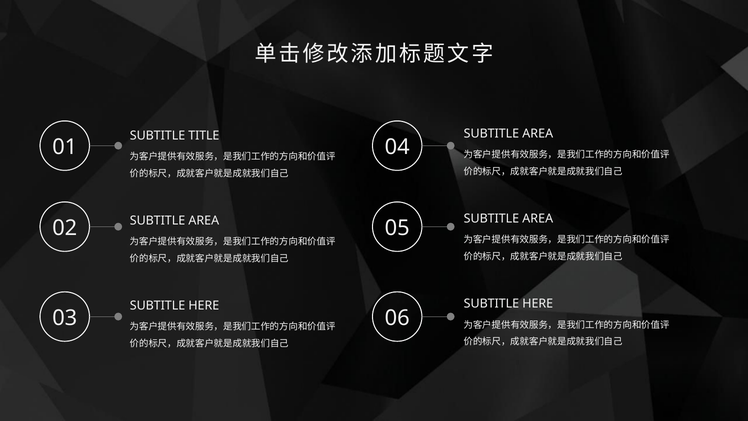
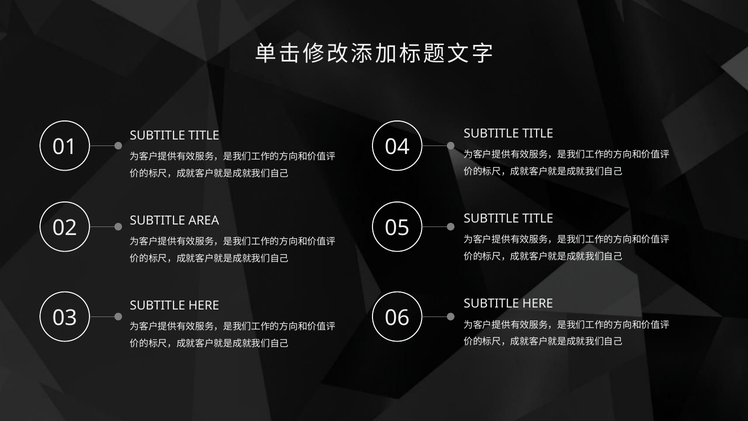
AREA: AREA -> TITLE (538, 133)
AREA: AREA -> TITLE (538, 218)
